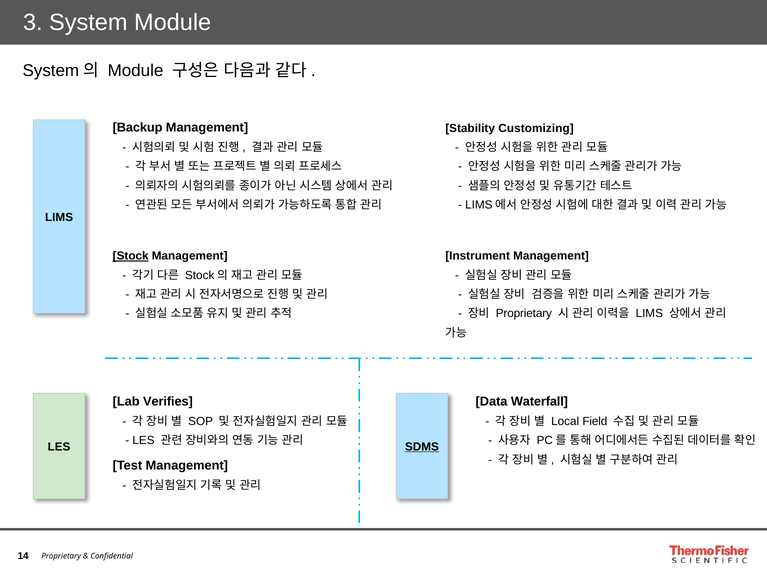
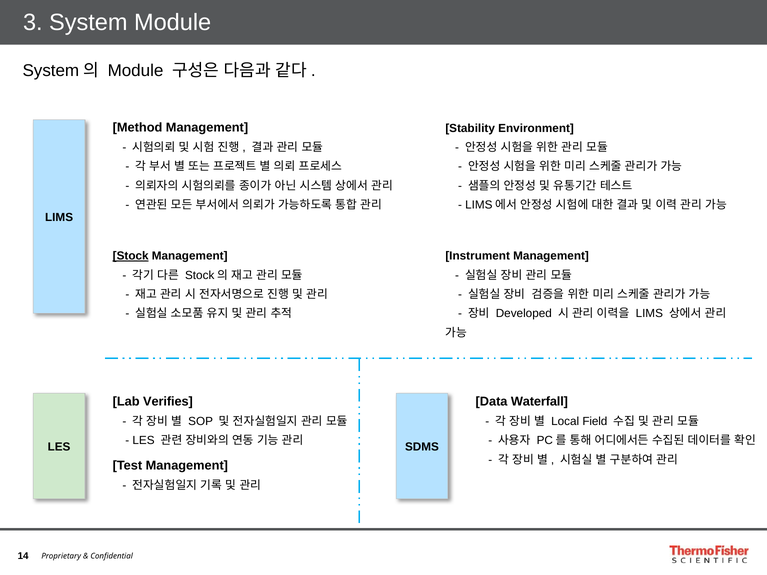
Backup: Backup -> Method (138, 128)
Customizing: Customizing -> Environment (536, 128)
Proprietary: Proprietary -> Developed (524, 314)
SDMS underline: present -> none (422, 447)
